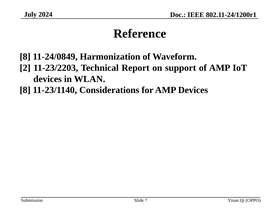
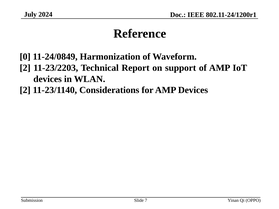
8: 8 -> 0 (25, 57)
8: 8 -> 2 (25, 90)
